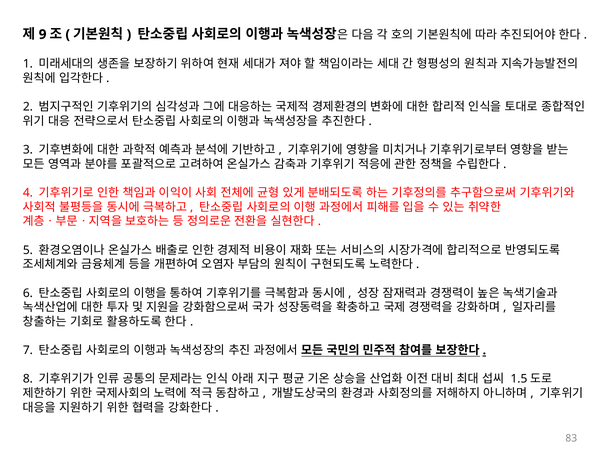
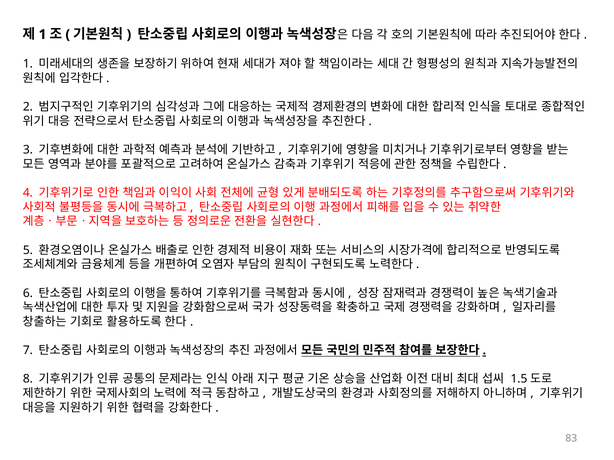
9: 9 -> 1 (43, 34)
